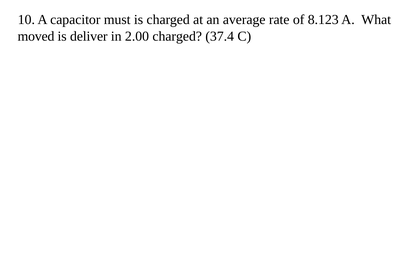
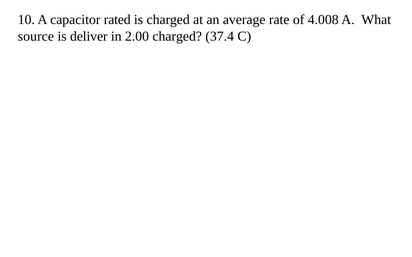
must: must -> rated (117, 20)
8.123: 8.123 -> 4.008 (323, 20)
moved: moved -> source (36, 36)
